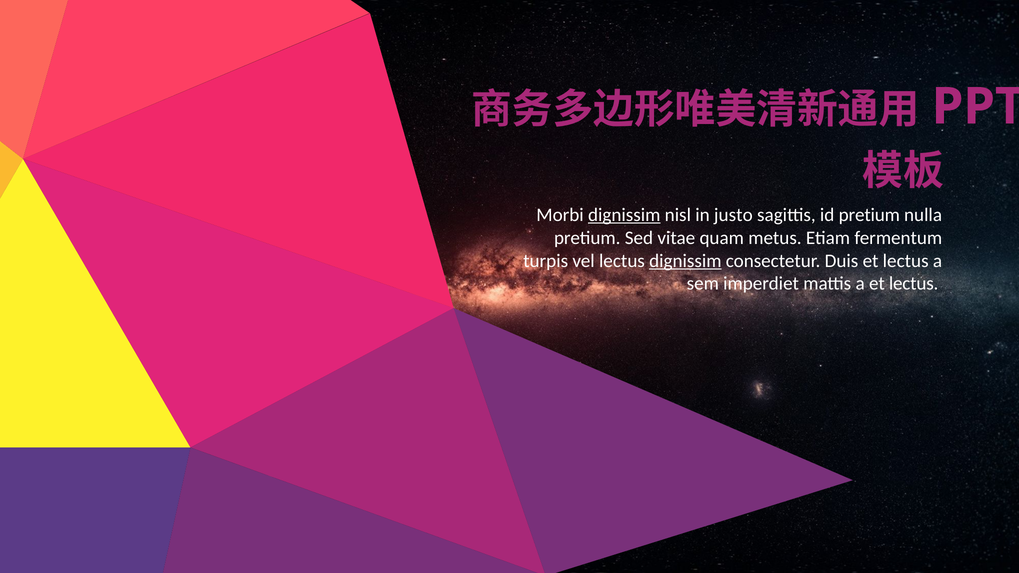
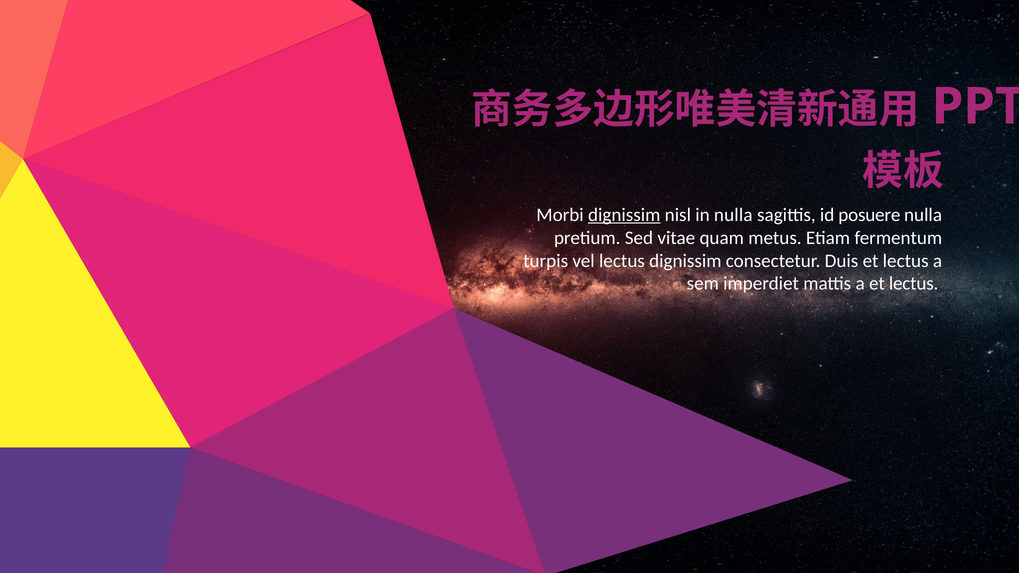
in justo: justo -> nulla (733, 215)
id pretium: pretium -> posuere (869, 215)
dignissim underline: present -> none (685, 261)
